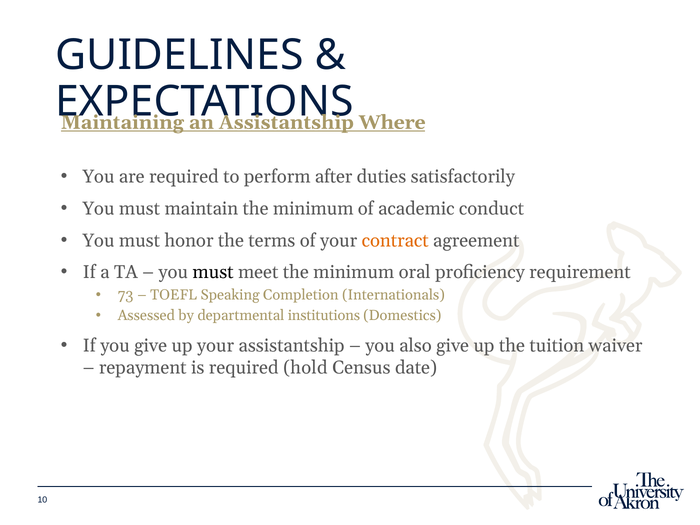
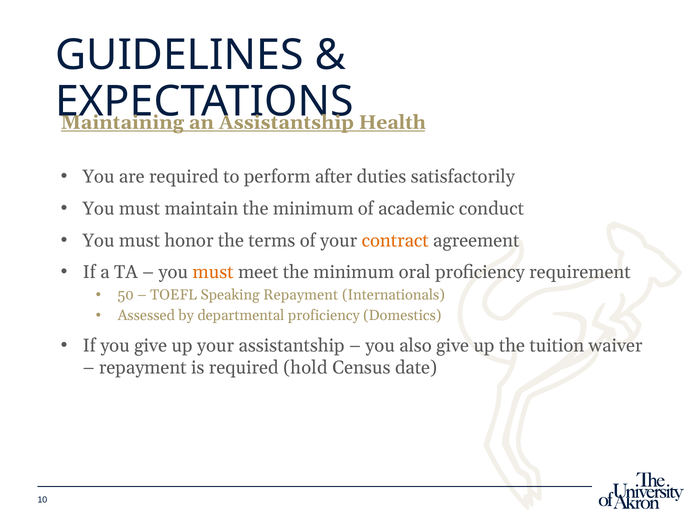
Where: Where -> Health (392, 122)
must colour: black -> orange (213, 272)
73: 73 -> 50 (126, 295)
Speaking Completion: Completion -> Repayment (301, 295)
departmental institutions: institutions -> proficiency (324, 315)
